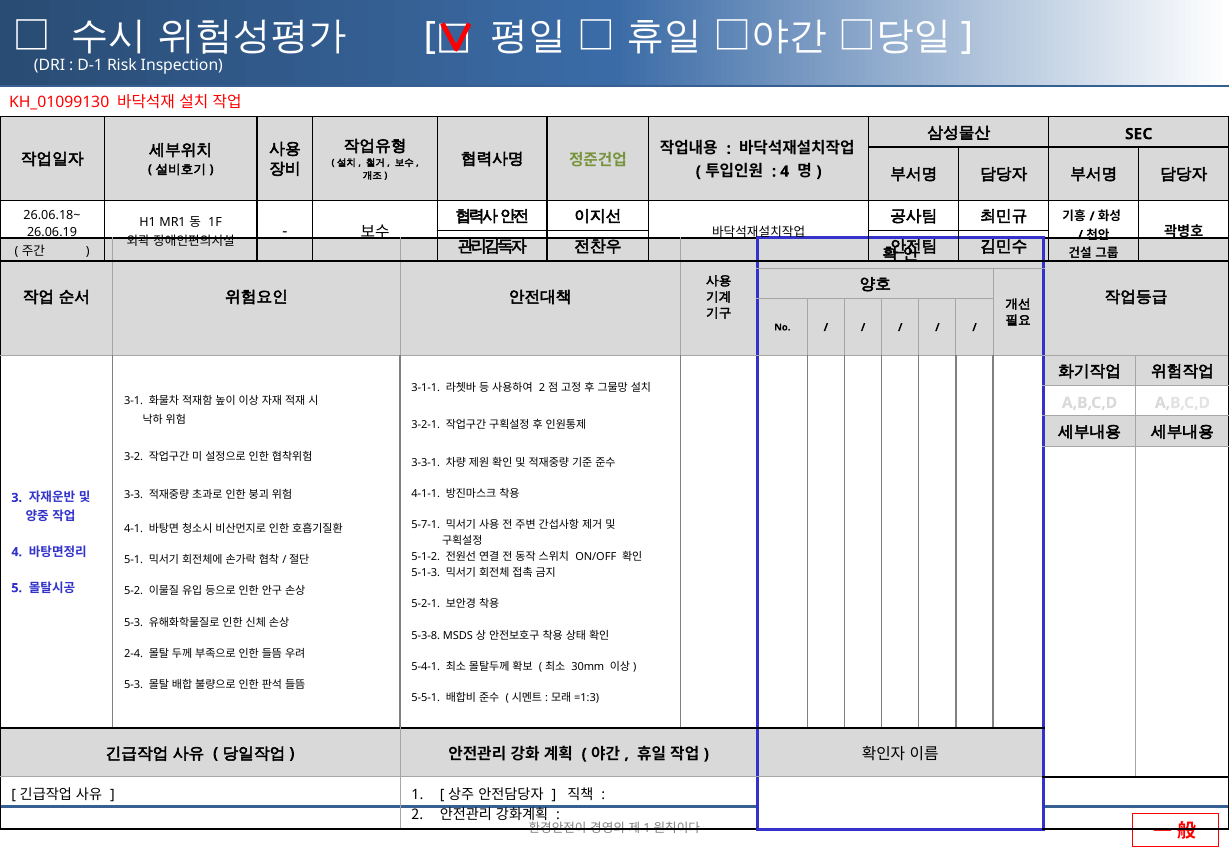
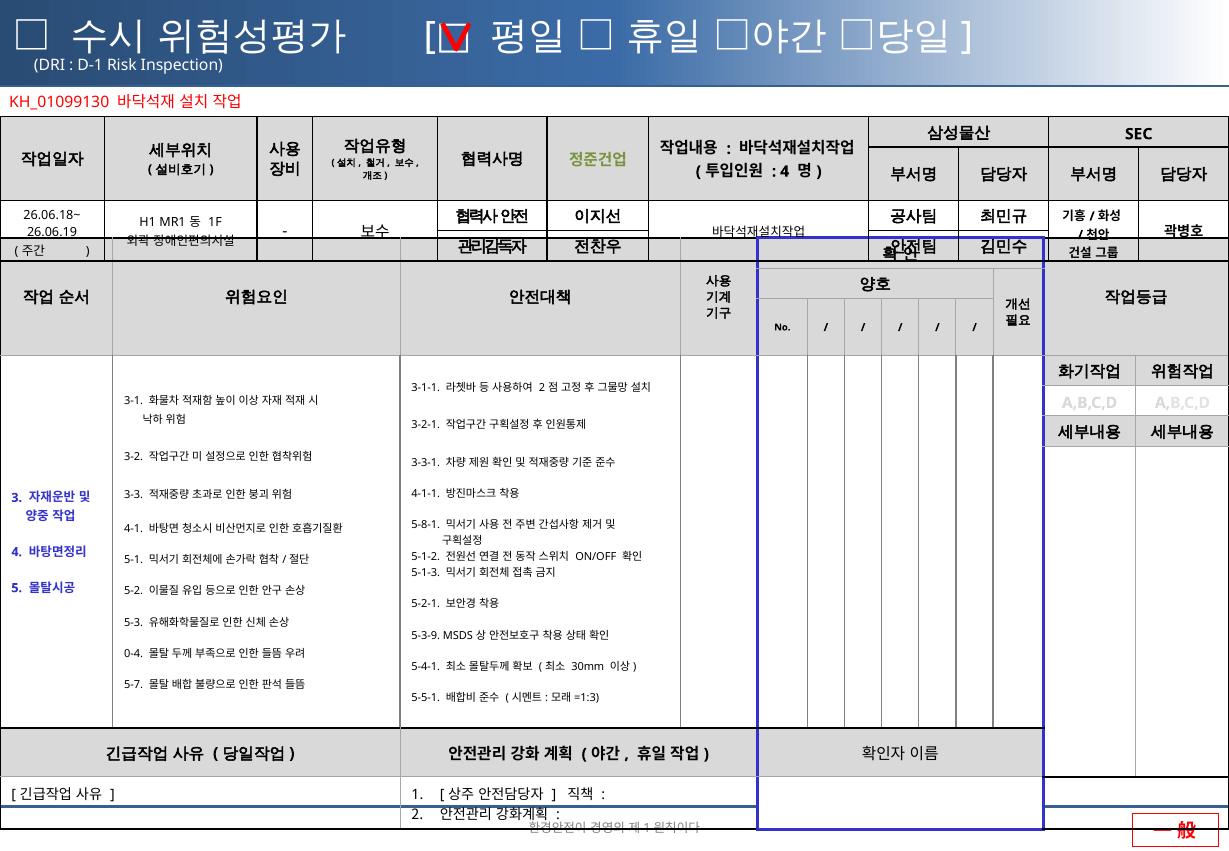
5-7-1: 5-7-1 -> 5-8-1 (426, 525)
5-3-8: 5-3-8 -> 5-3-9 (426, 635)
2-4: 2-4 -> 0-4 (134, 653)
5-3: 5-3 -> 5-7 (134, 685)
